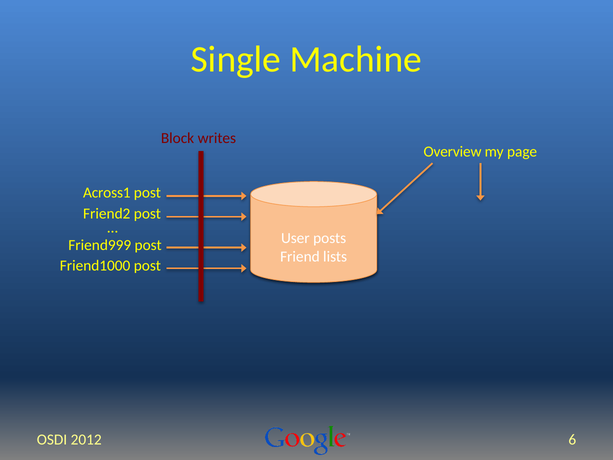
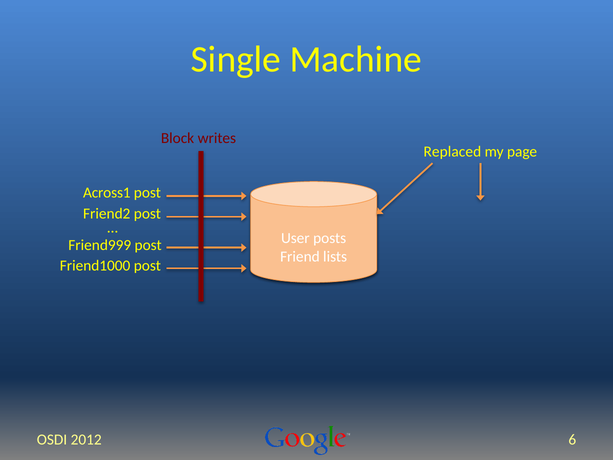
Overview: Overview -> Replaced (452, 152)
